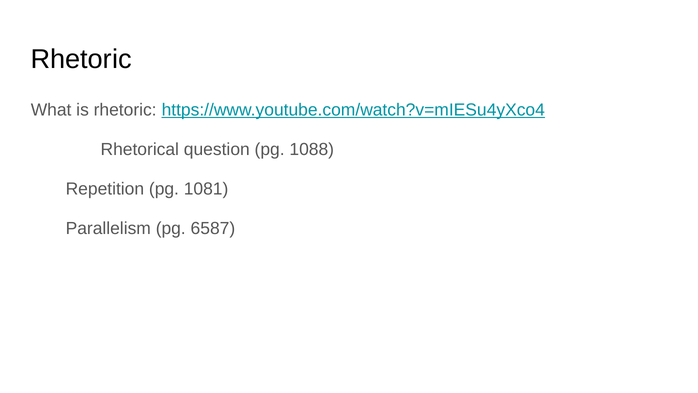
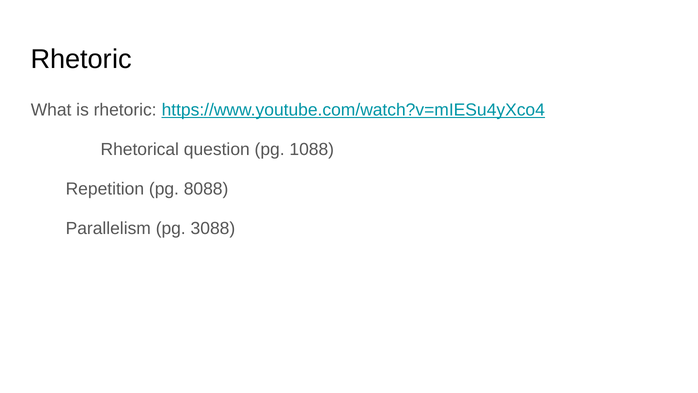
1081: 1081 -> 8088 (206, 189)
6587: 6587 -> 3088 (213, 228)
